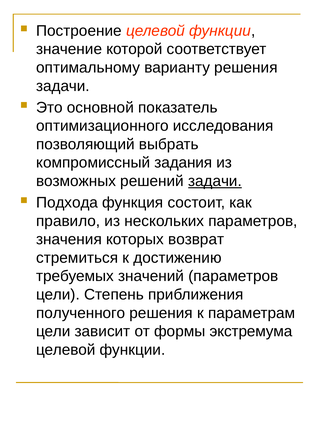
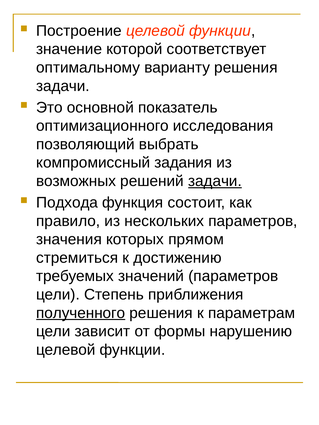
возврат: возврат -> прямом (196, 240)
полученного underline: none -> present (81, 313)
экстремума: экстремума -> нарушению (251, 332)
